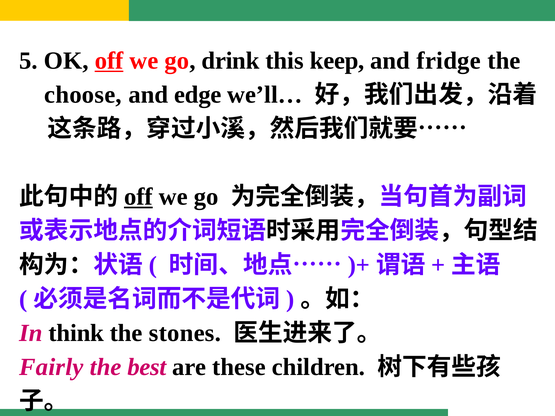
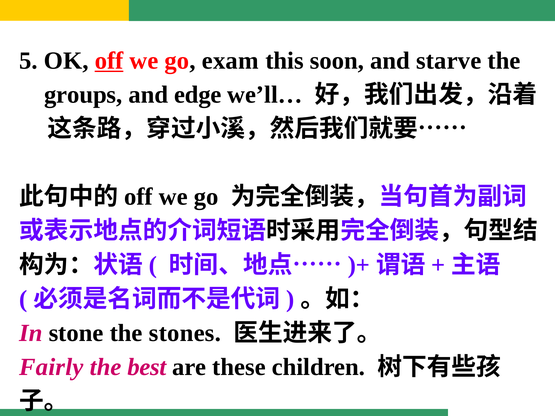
drink: drink -> exam (230, 61)
keep: keep -> soon (337, 61)
fridge: fridge -> starve (449, 61)
choose: choose -> groups (83, 95)
off underline: present -> none (138, 197)
think: think -> stone (76, 333)
